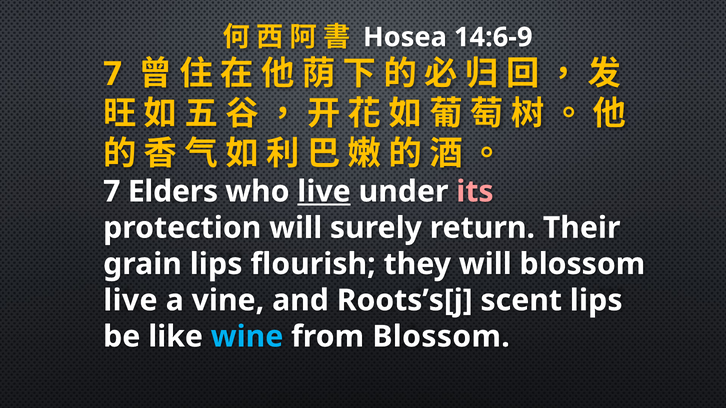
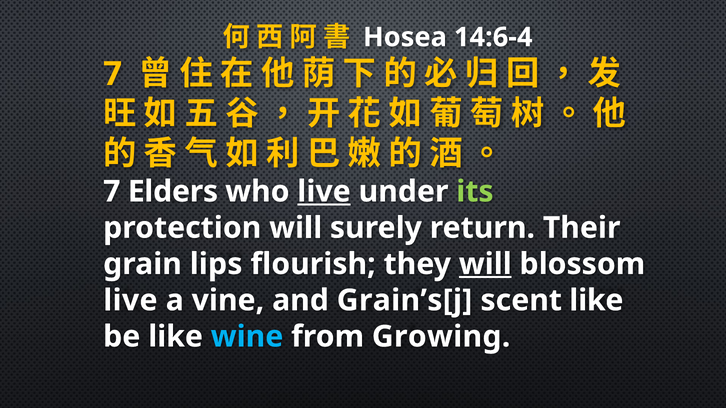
14:6-9: 14:6-9 -> 14:6-4 (493, 37)
its colour: pink -> light green (475, 192)
will underline: none -> present (485, 264)
Roots’s[j: Roots’s[j -> Grain’s[j (405, 301)
scent lips: lips -> like (596, 301)
from Blossom: Blossom -> Growing (441, 337)
